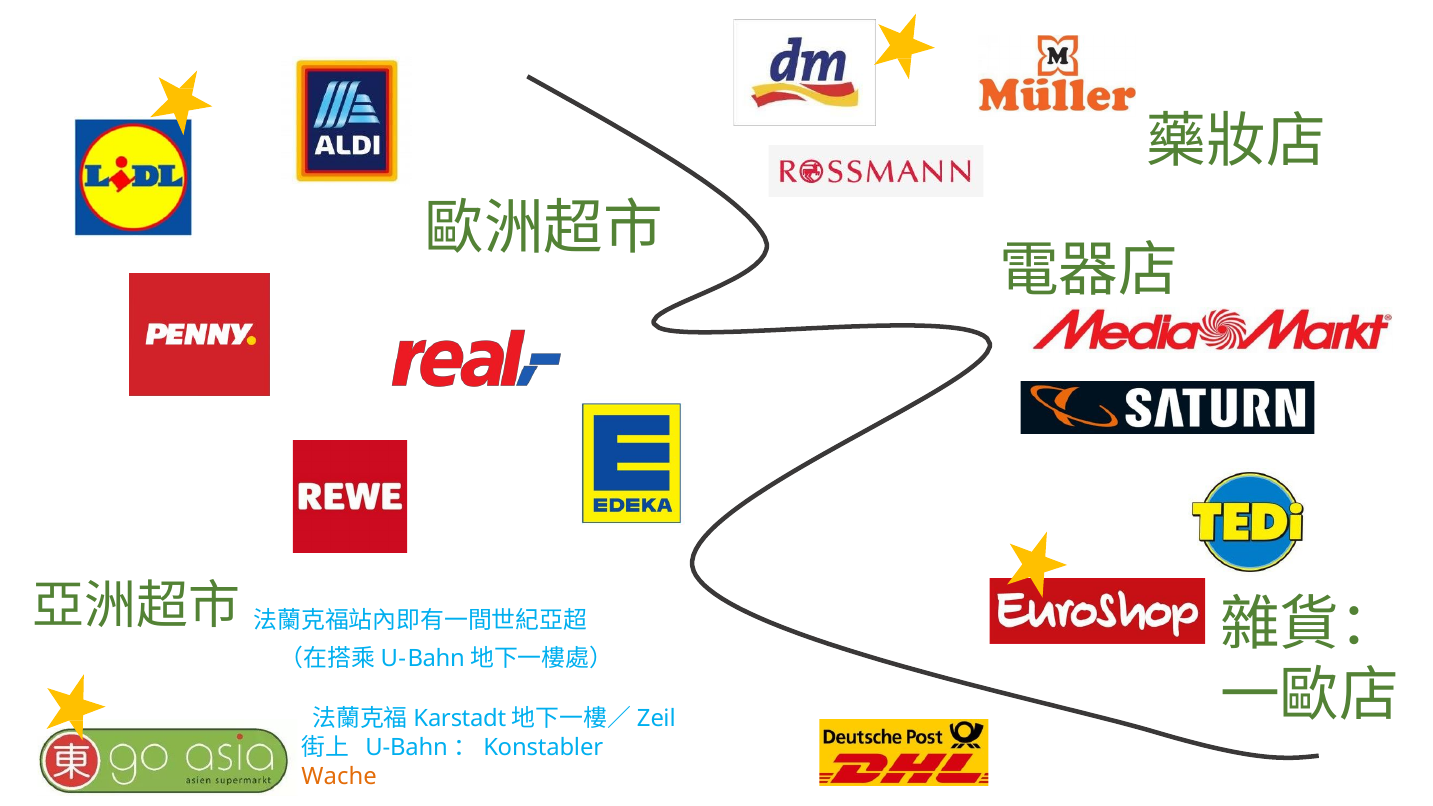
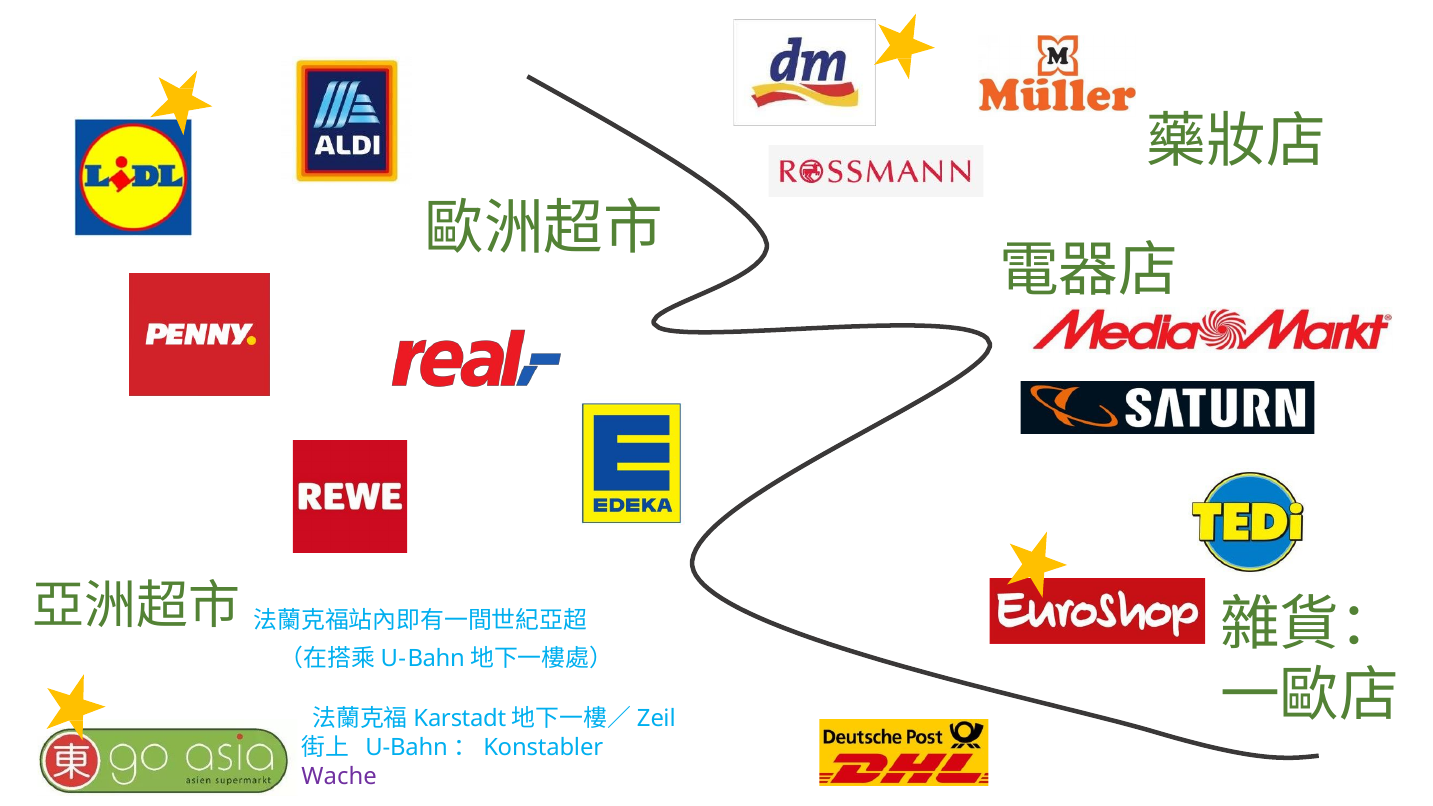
Wache colour: orange -> purple (339, 776)
